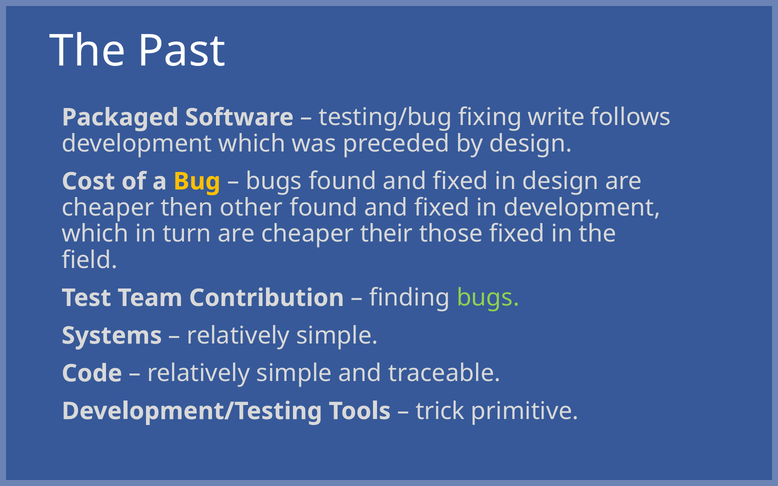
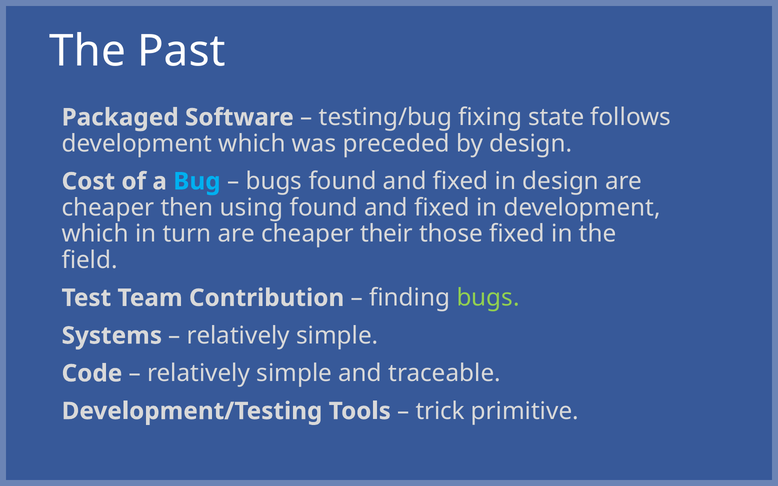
write: write -> state (556, 117)
Bug colour: yellow -> light blue (197, 182)
other: other -> using (251, 208)
